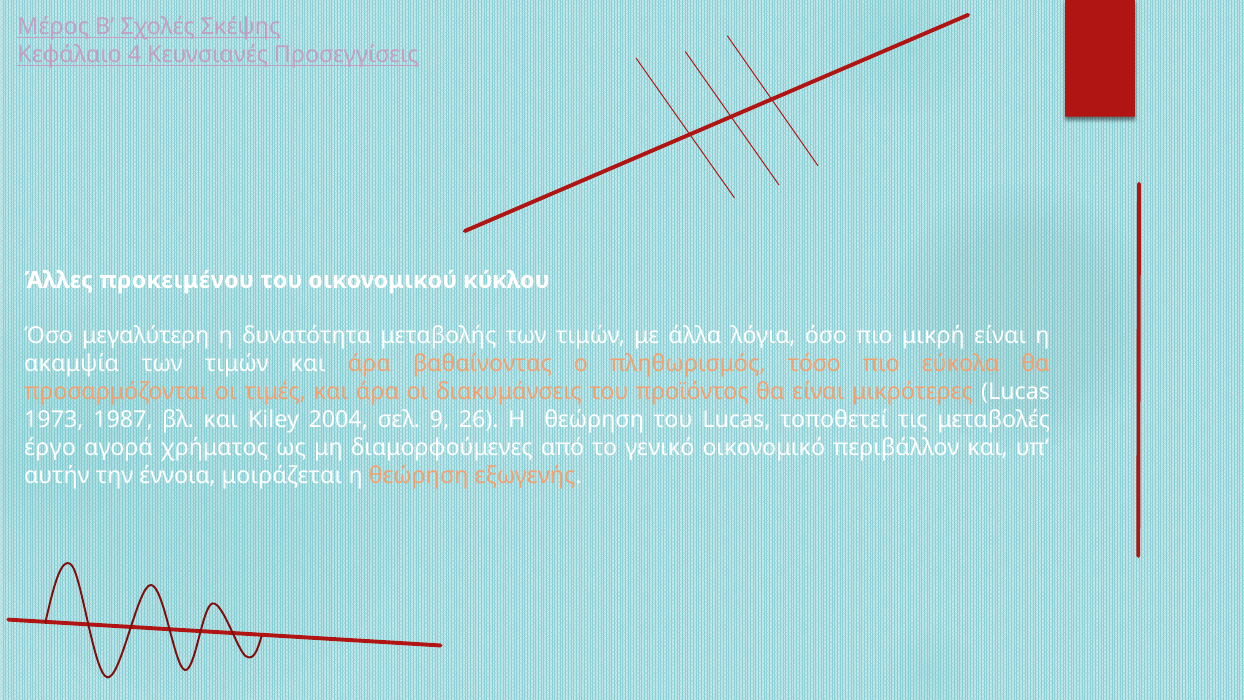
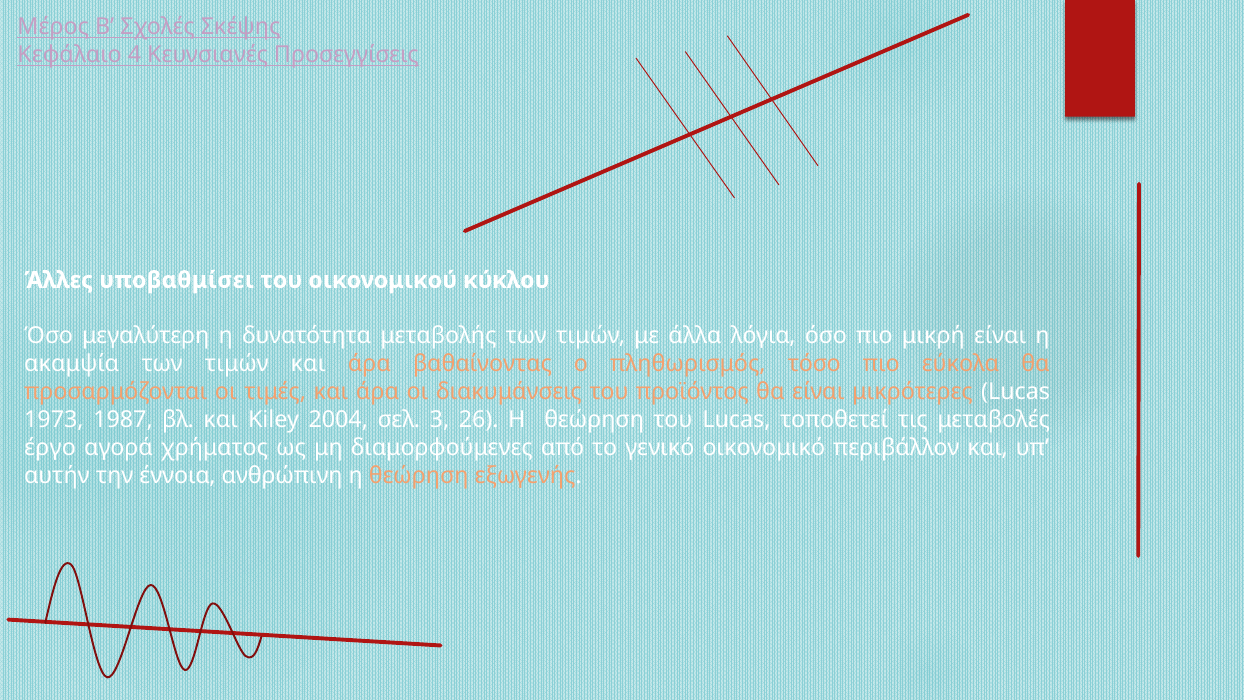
προκειμένου: προκειμένου -> υποβαθμίσει (177, 280)
9: 9 -> 3 (440, 420)
μοιράζεται: μοιράζεται -> ανθρώπινη (282, 476)
